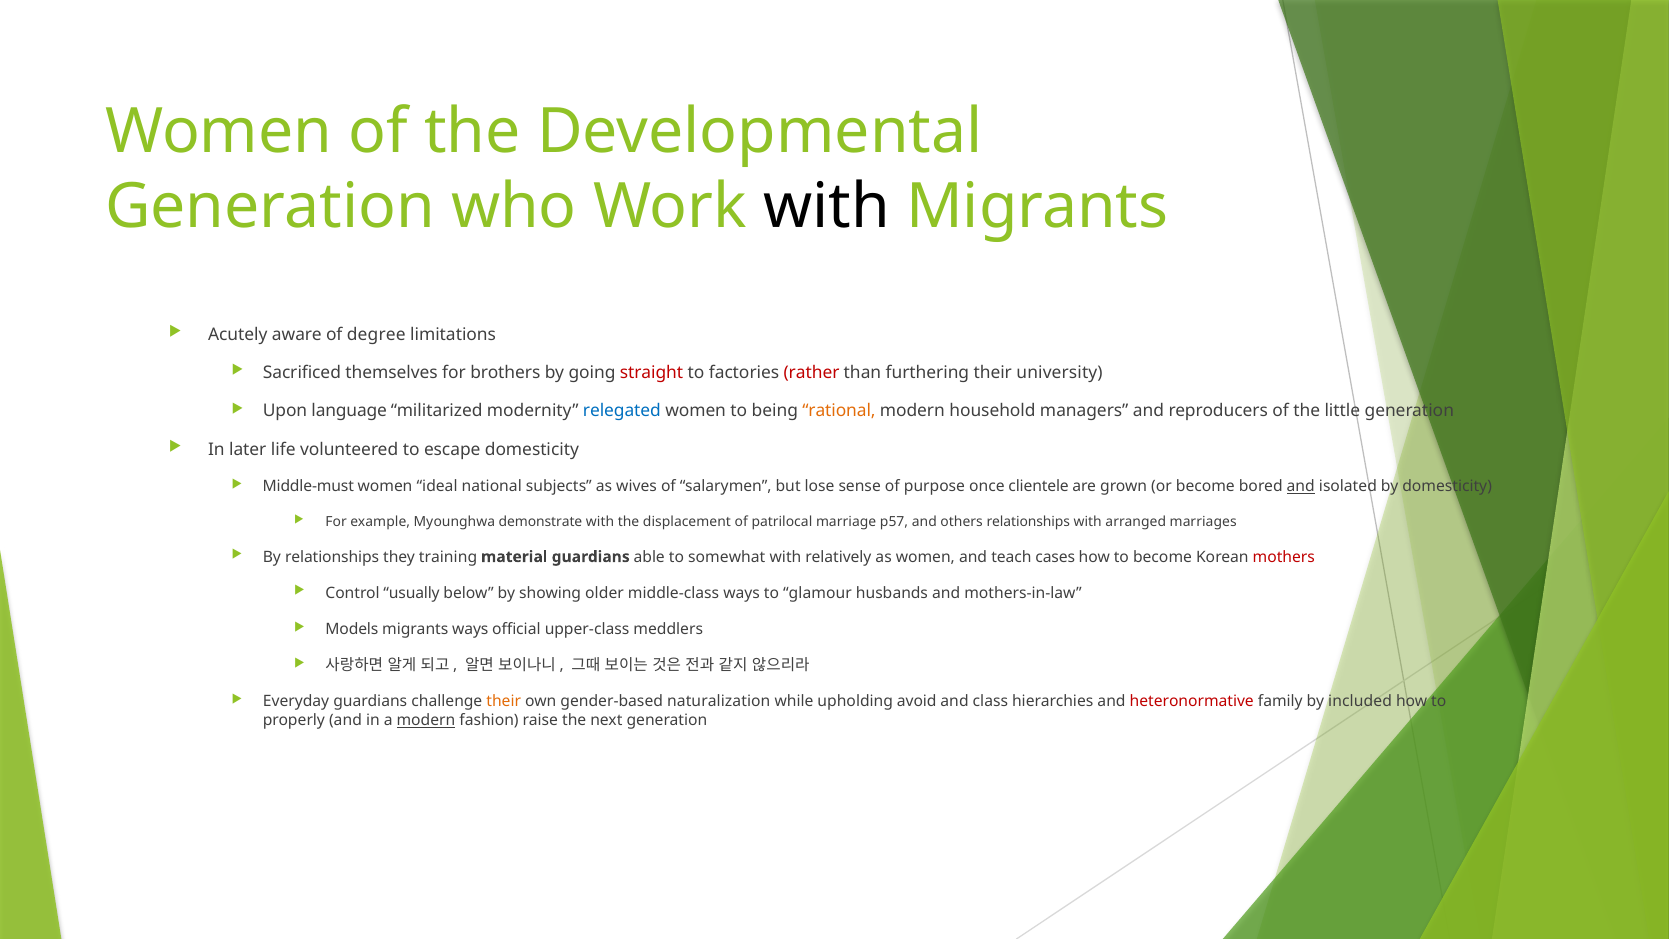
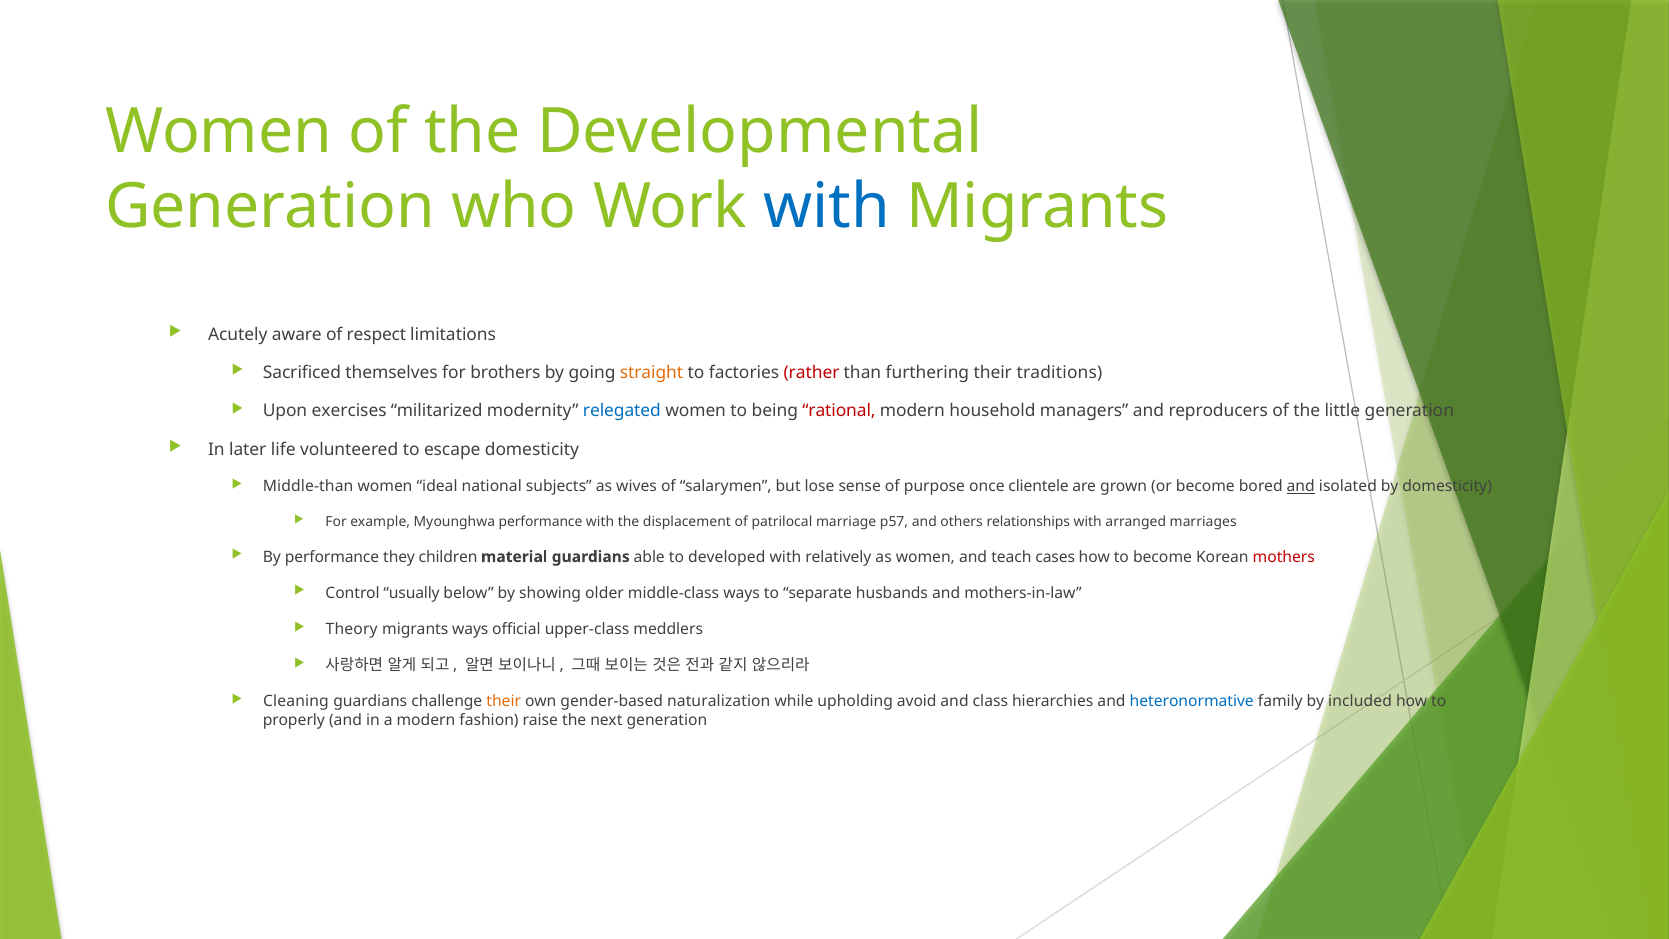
with colour: black -> blue (827, 207)
degree: degree -> respect (376, 334)
straight colour: red -> orange (651, 373)
university: university -> traditions (1059, 373)
language: language -> exercises (349, 411)
rational colour: orange -> red (839, 411)
Middle-must: Middle-must -> Middle-than (308, 486)
Myounghwa demonstrate: demonstrate -> performance (541, 521)
By relationships: relationships -> performance (332, 557)
training: training -> children (448, 557)
somewhat: somewhat -> developed (727, 557)
glamour: glamour -> separate (818, 593)
Models: Models -> Theory (352, 629)
Everyday: Everyday -> Cleaning (296, 702)
heteronormative colour: red -> blue (1192, 702)
modern underline: present -> none (426, 720)
